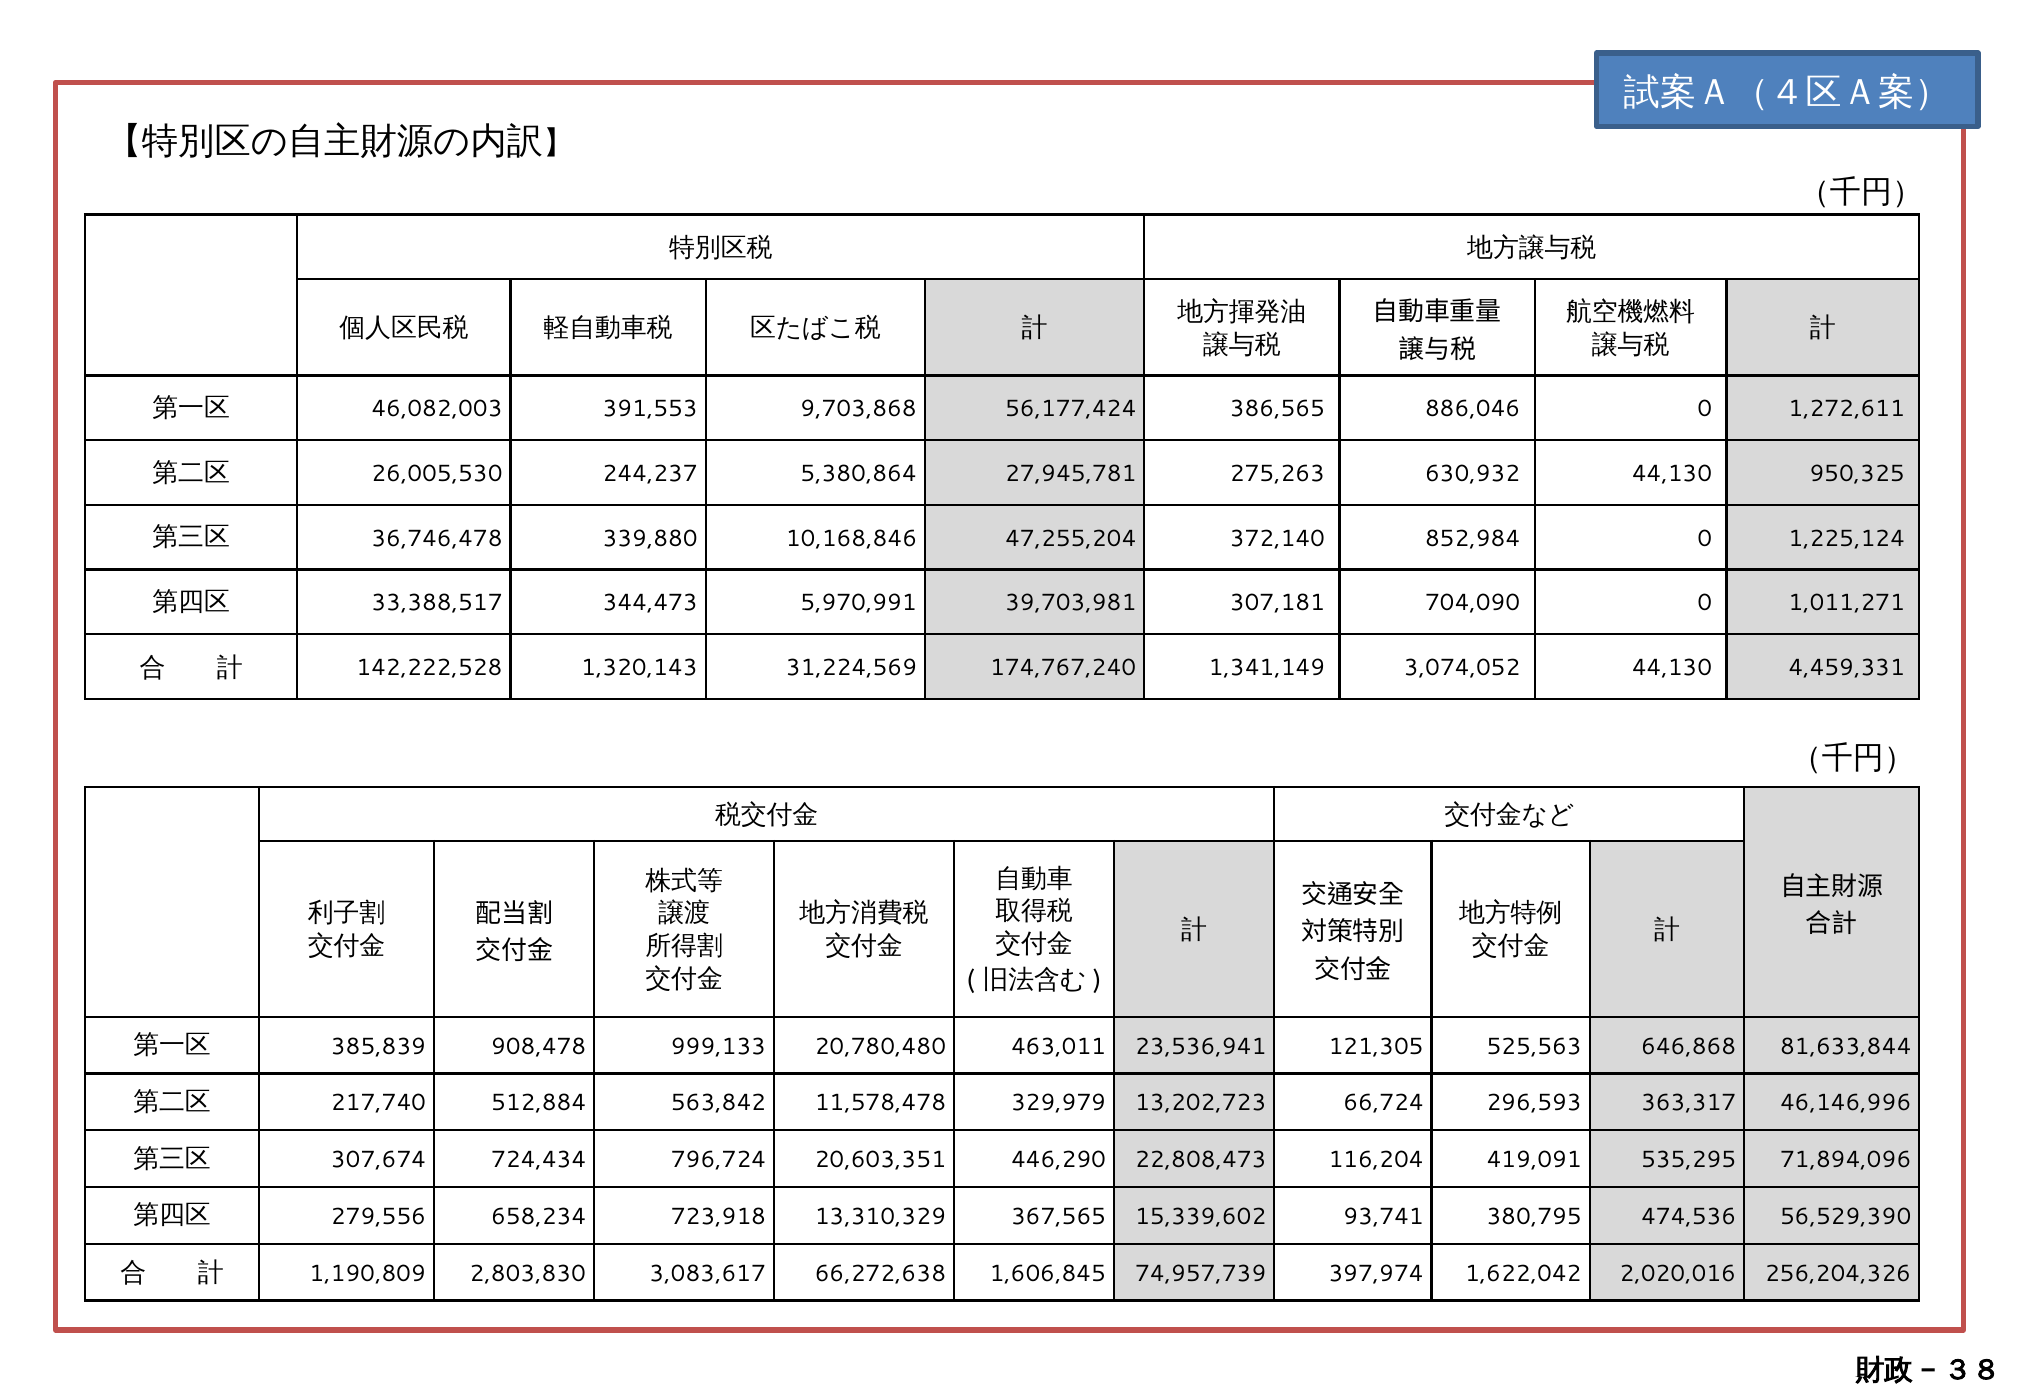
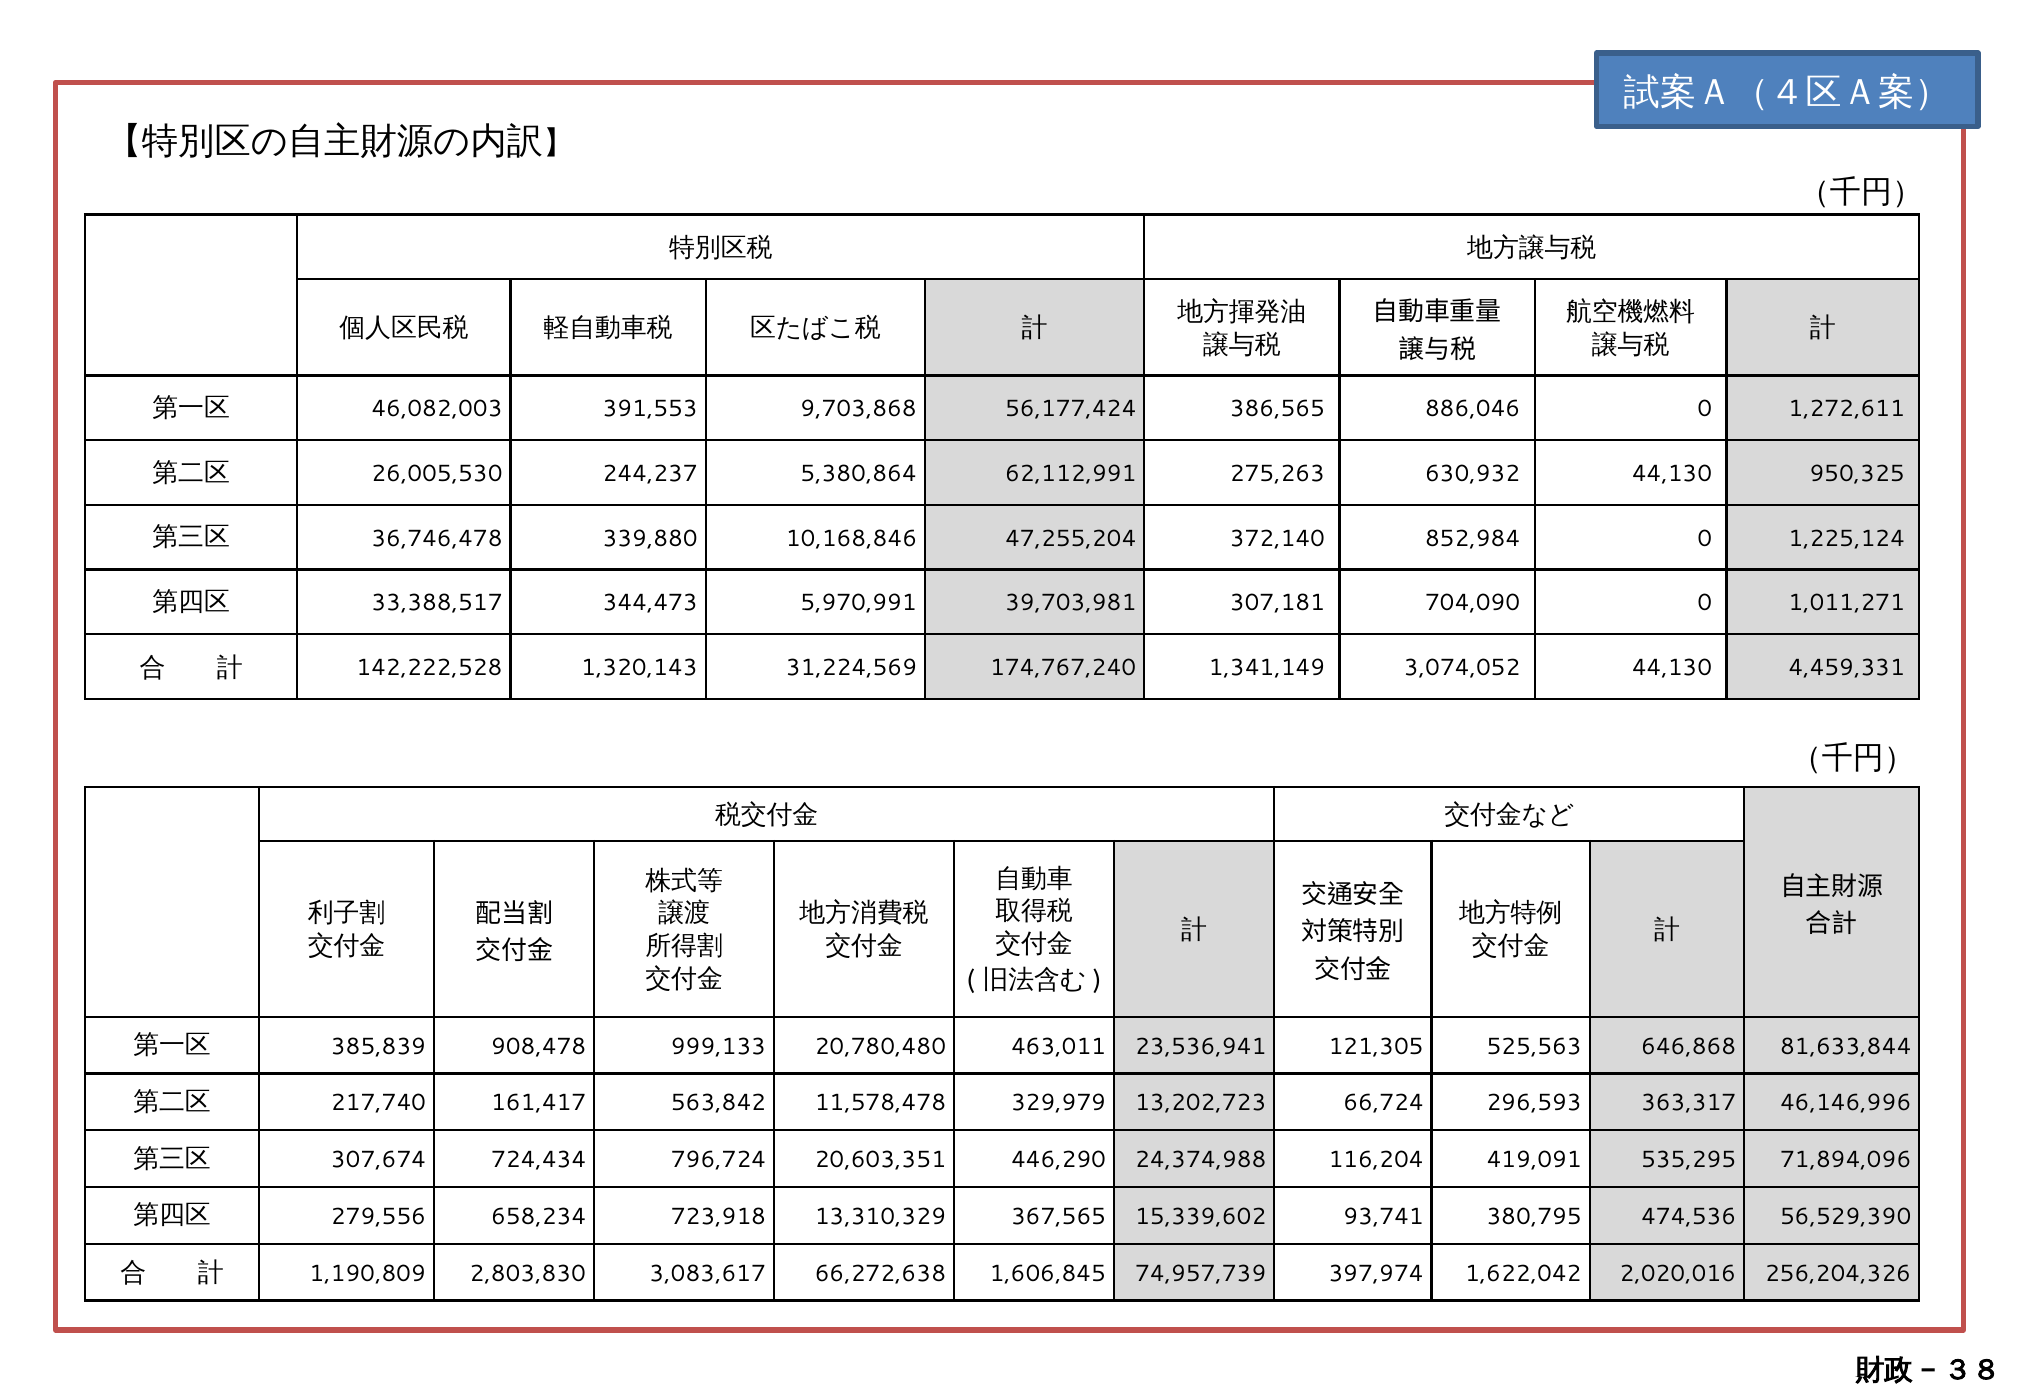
27,945,781: 27,945,781 -> 62,112,991 (1071, 474)
512,884: 512,884 -> 161,417 (539, 1103)
22,808,473: 22,808,473 -> 24,374,988 (1201, 1160)
